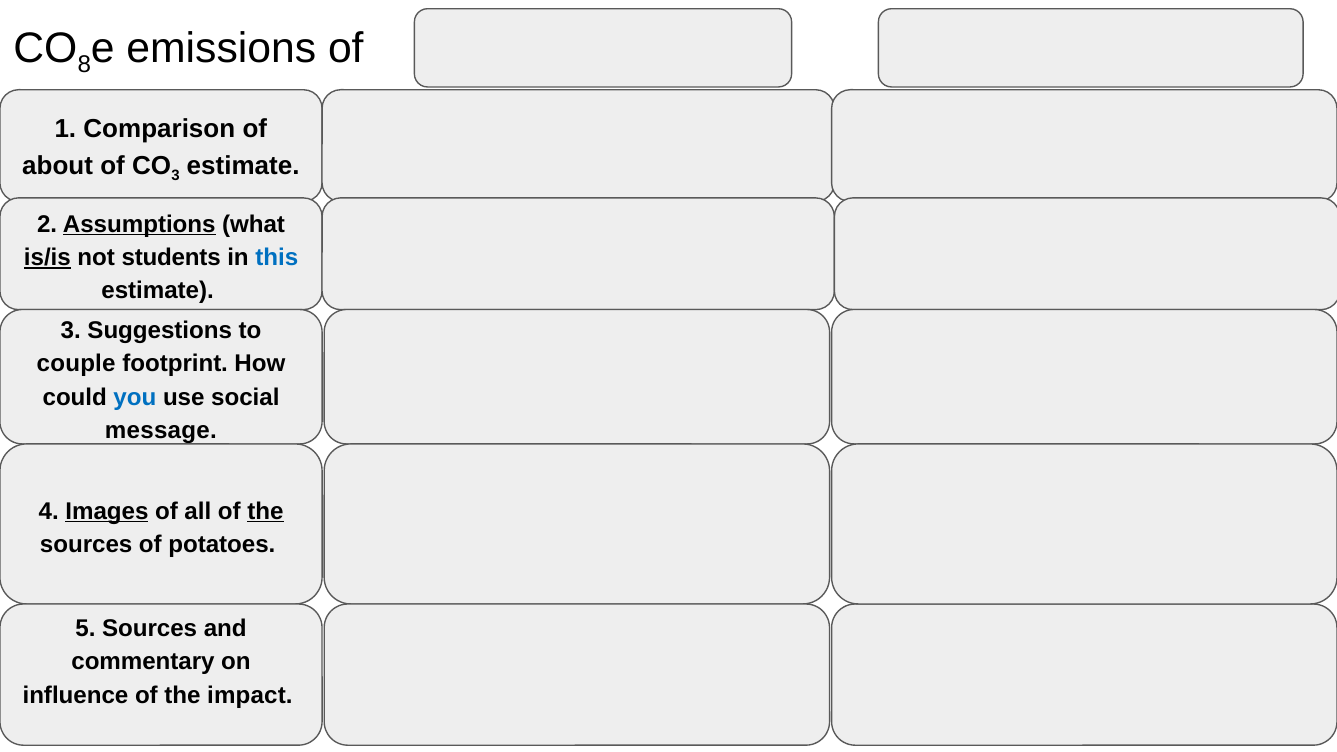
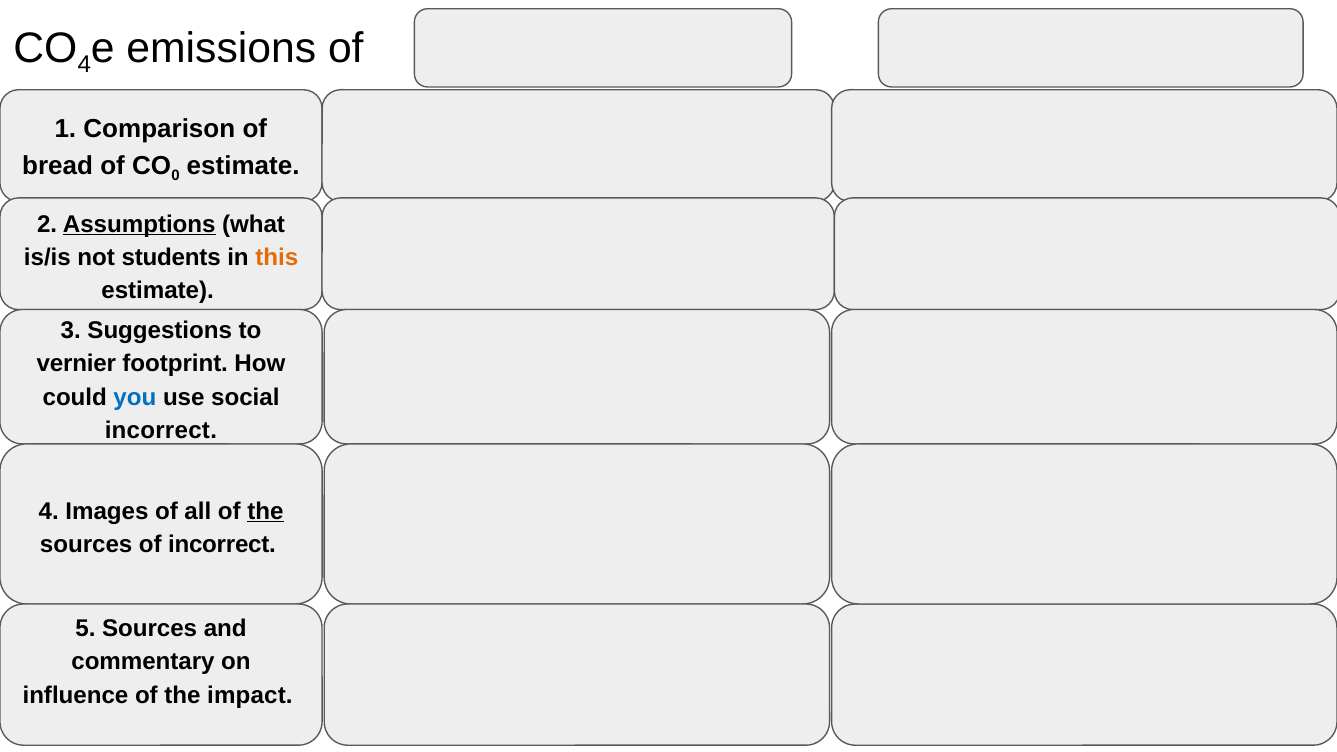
8: 8 -> 4 (84, 65)
about: about -> bread (58, 166)
3: 3 -> 0 (175, 176)
is/is underline: present -> none (47, 258)
this colour: blue -> orange (277, 258)
couple: couple -> vernier (76, 364)
message: message -> incorrect (161, 431)
Images underline: present -> none (107, 511)
of potatoes: potatoes -> incorrect (222, 544)
